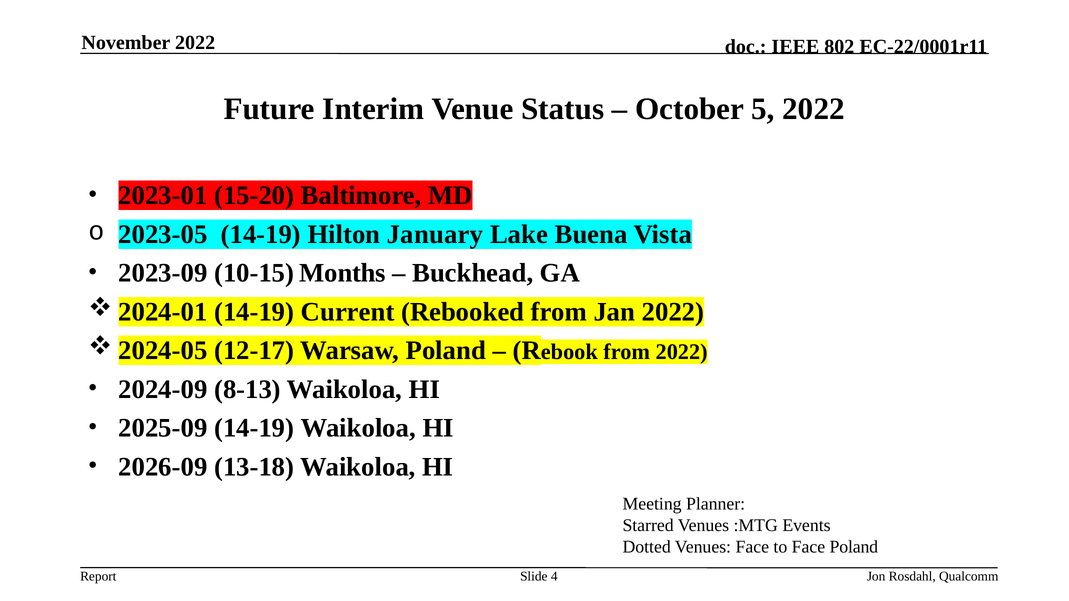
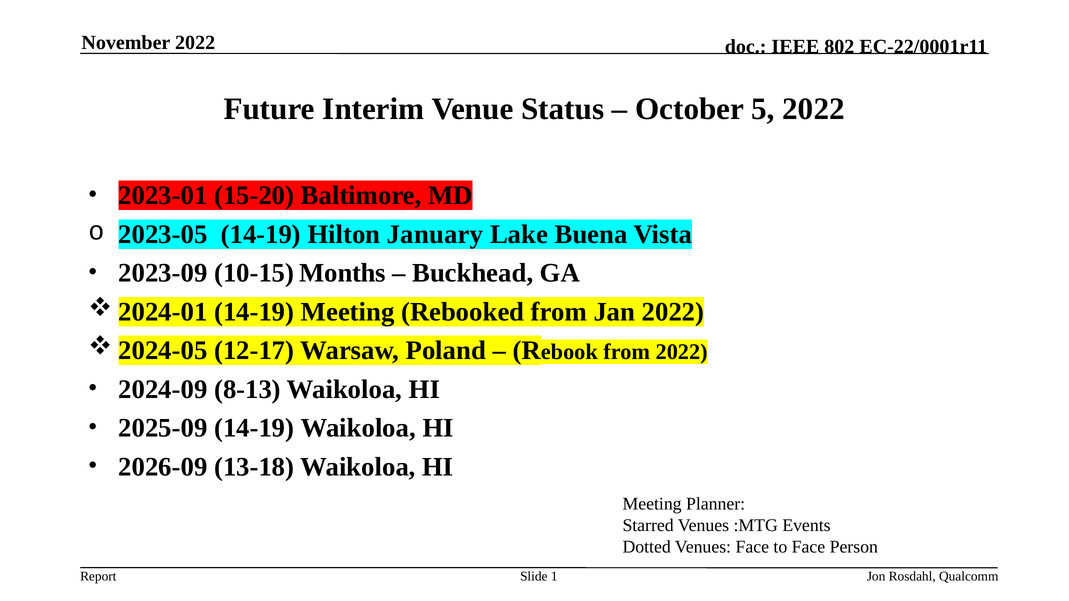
14-19 Current: Current -> Meeting (348, 312)
Face Poland: Poland -> Person (854, 547)
4: 4 -> 1 (554, 577)
